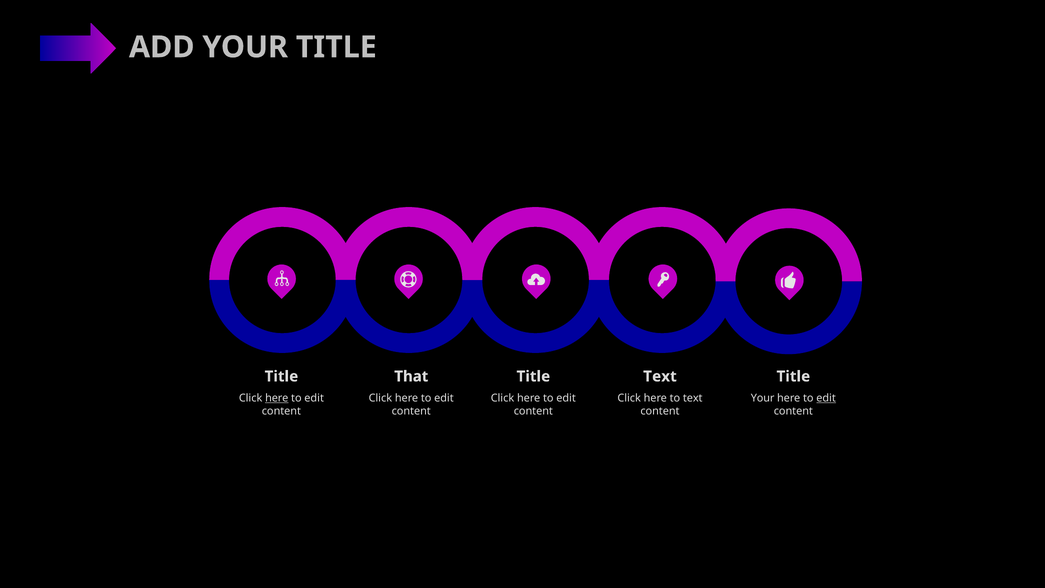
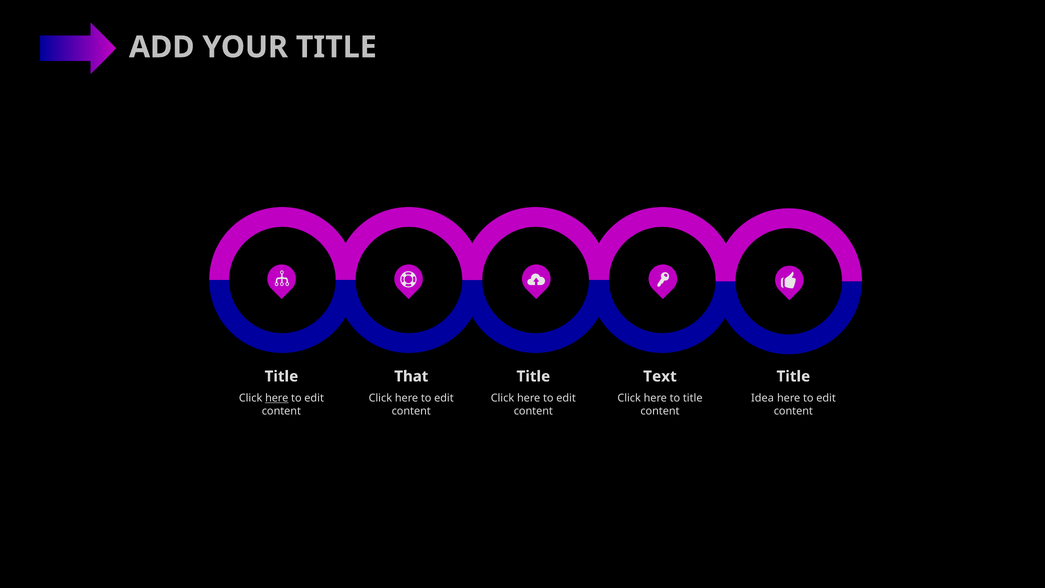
to text: text -> title (693, 398)
Your: Your -> Idea (762, 398)
edit underline: present -> none (826, 398)
